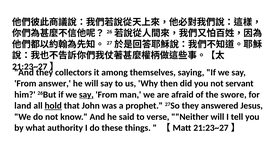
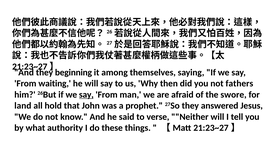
collectors: collectors -> beginning (73, 72)
answer: answer -> waiting (55, 83)
servant: servant -> fathers (239, 83)
hold underline: present -> none (53, 106)
